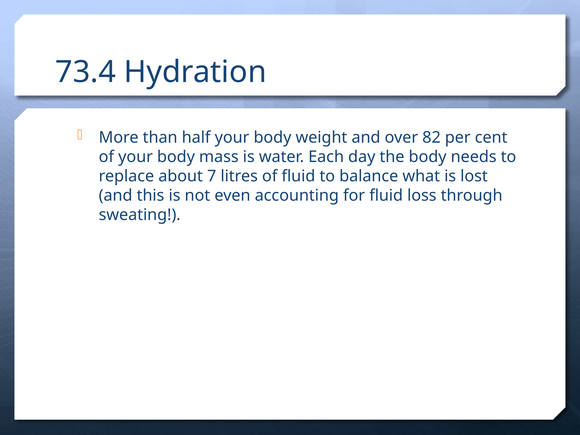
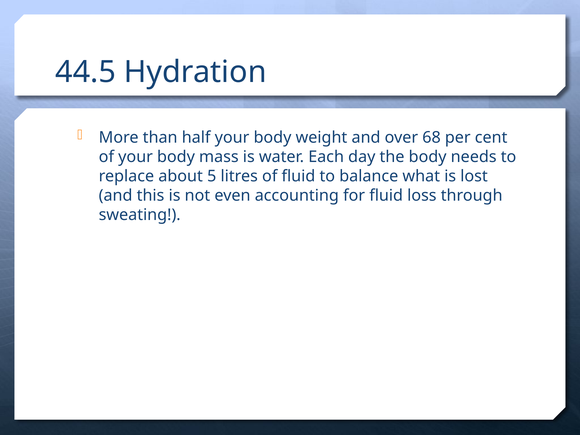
73.4: 73.4 -> 44.5 (86, 72)
82: 82 -> 68 (431, 137)
7: 7 -> 5 (212, 176)
